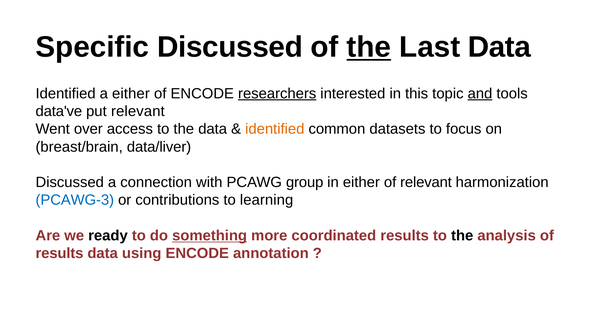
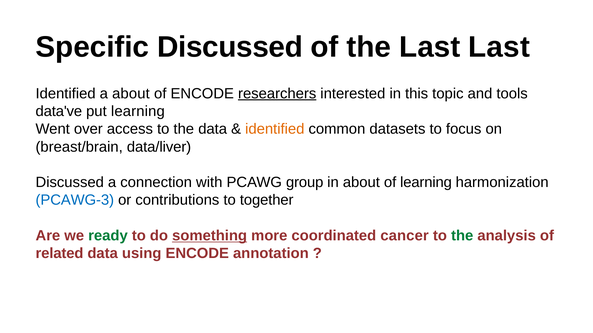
the underline: present -> none (369, 47)
Last Data: Data -> Last (499, 47)
a either: either -> about (131, 94)
and underline: present -> none (480, 94)
put relevant: relevant -> learning (138, 111)
in either: either -> about (361, 183)
of relevant: relevant -> learning (426, 183)
learning: learning -> together (267, 200)
ready colour: black -> green (108, 236)
coordinated results: results -> cancer (405, 236)
the colour: black -> green (462, 236)
results: results -> related (60, 254)
